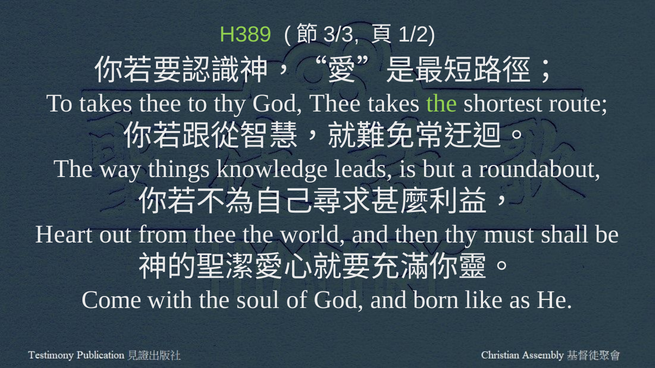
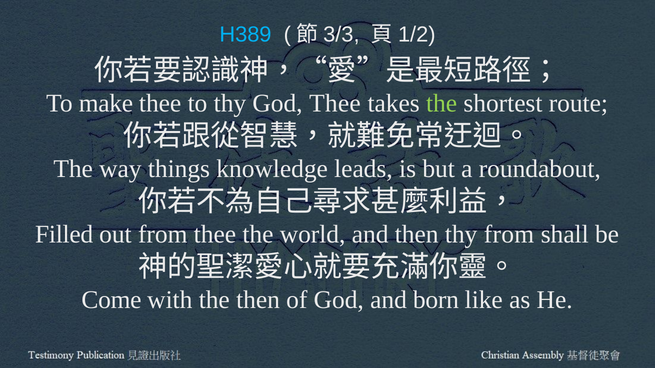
H389 colour: light green -> light blue (245, 34)
To takes: takes -> make (106, 103)
Heart: Heart -> Filled (64, 235)
thy must: must -> from (509, 235)
the soul: soul -> then (258, 300)
